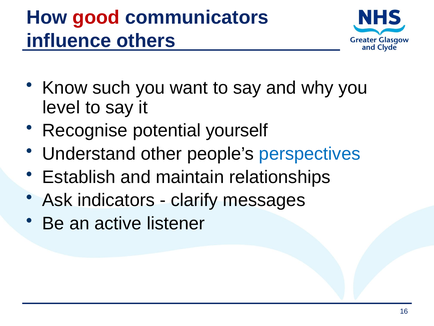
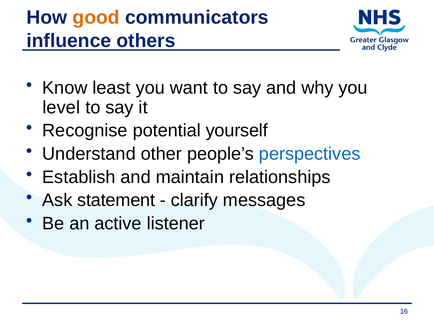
good colour: red -> orange (96, 18)
such: such -> least (112, 88)
indicators: indicators -> statement (116, 200)
